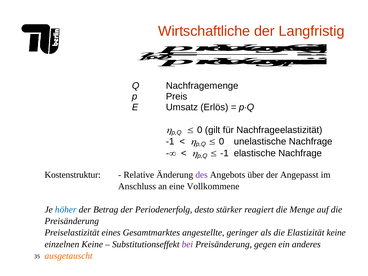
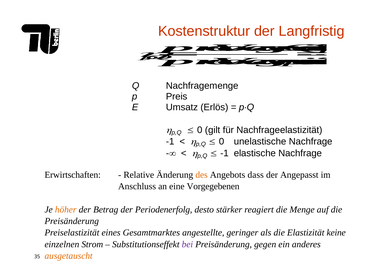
Wirtschaftliche: Wirtschaftliche -> Kostenstruktur (204, 31)
Kostenstruktur: Kostenstruktur -> Erwirtschaften (73, 175)
des colour: purple -> orange (202, 175)
über: über -> dass (256, 175)
Vollkommene: Vollkommene -> Vorgegebenen (213, 186)
höher colour: blue -> orange (66, 210)
einzelnen Keine: Keine -> Strom (92, 244)
